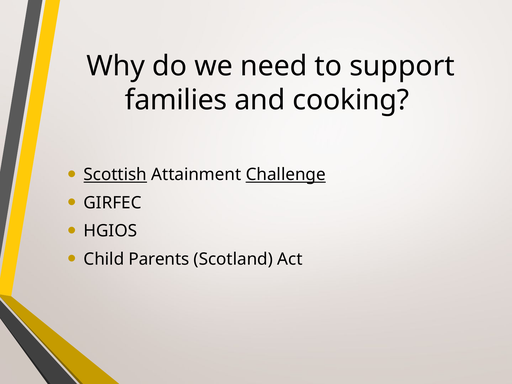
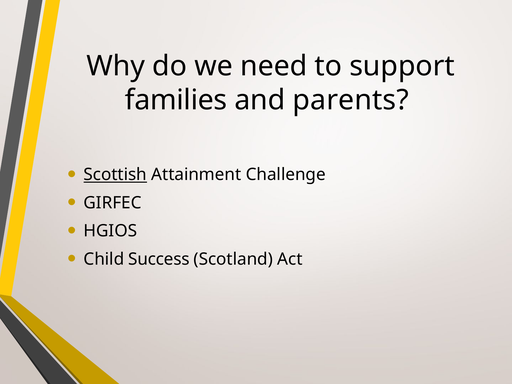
cooking: cooking -> parents (351, 100)
Challenge underline: present -> none (286, 175)
Parents: Parents -> Success (159, 259)
